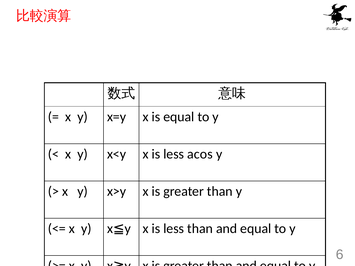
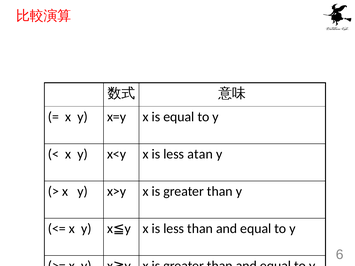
acos: acos -> atan (200, 154)
